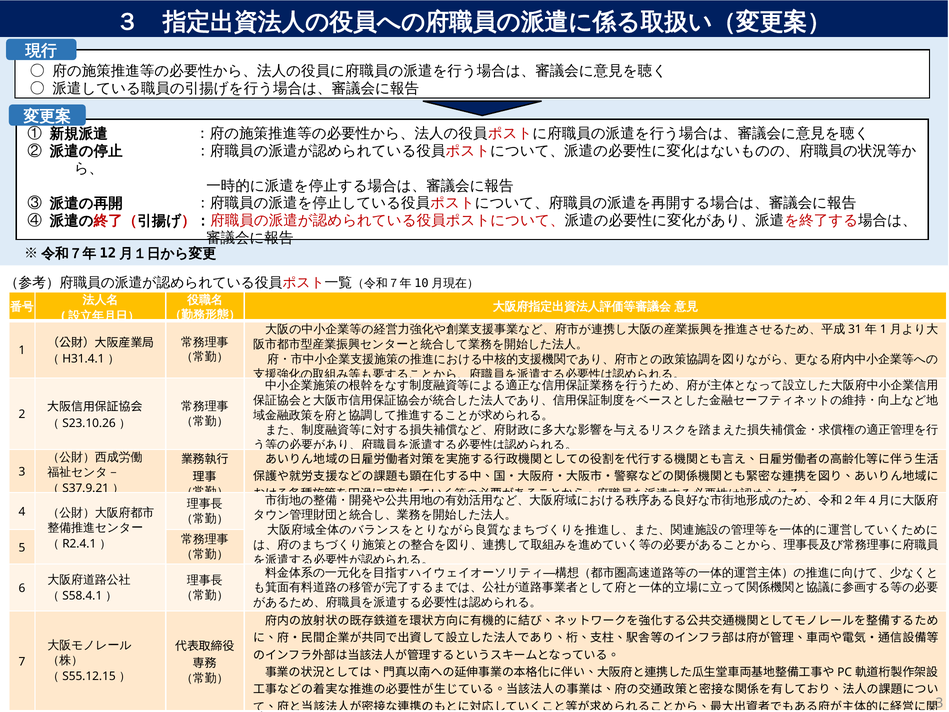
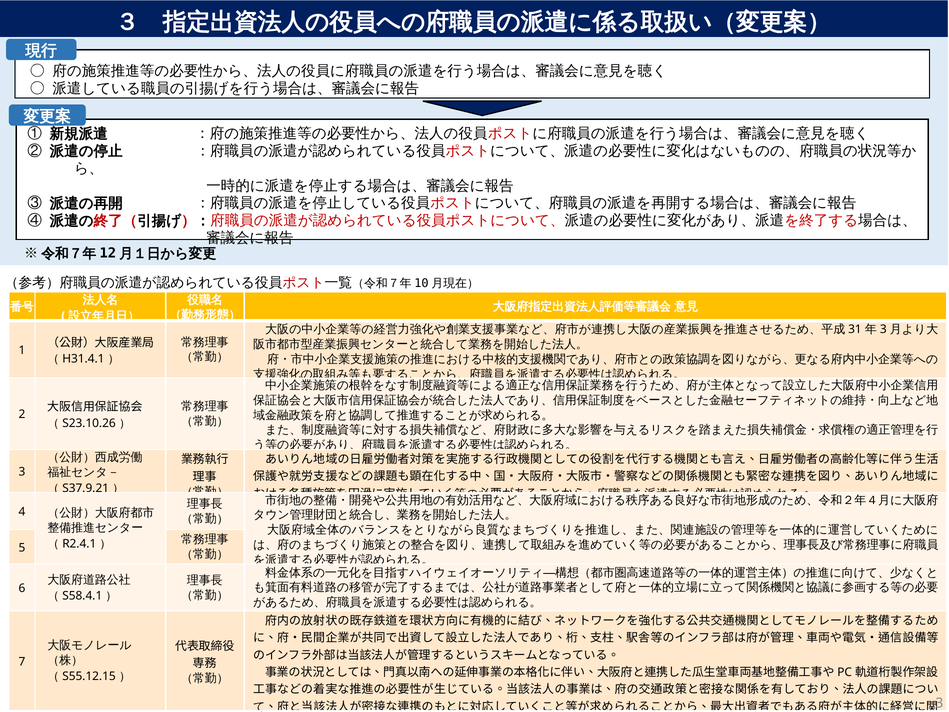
1: 1 -> 3 (883, 329)
